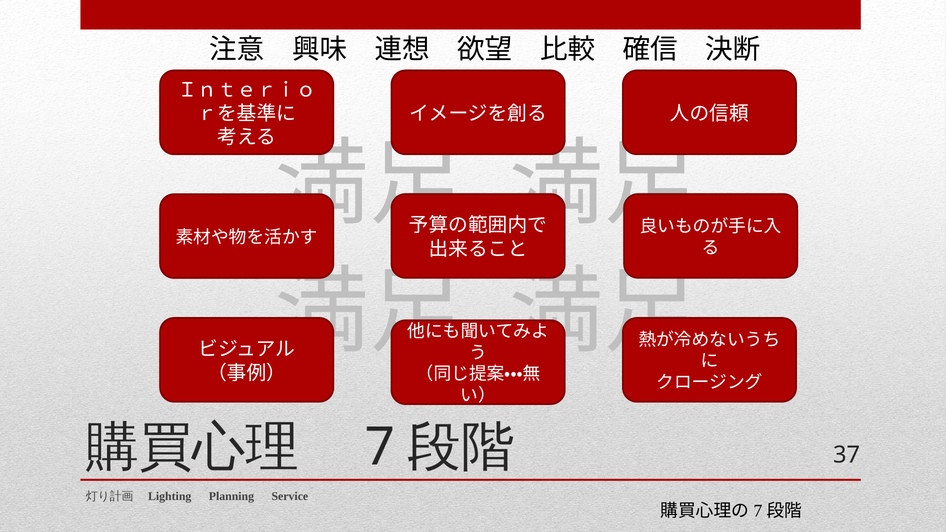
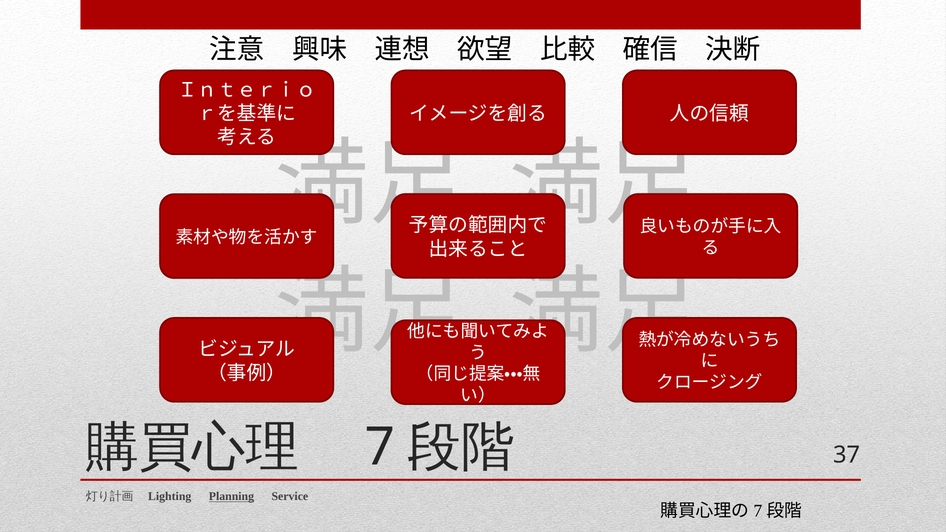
Planning underline: none -> present (231, 497)
